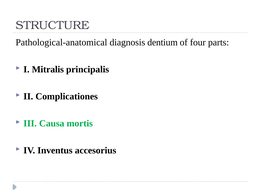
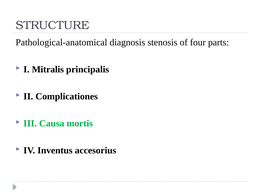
dentium: dentium -> stenosis (162, 42)
